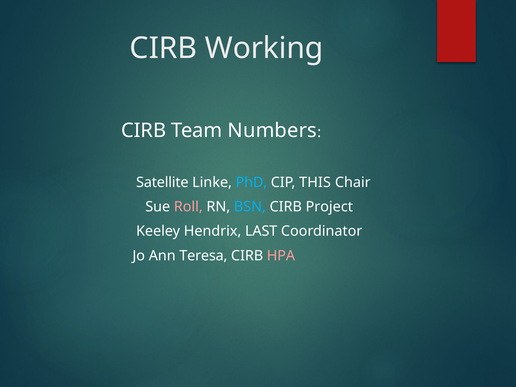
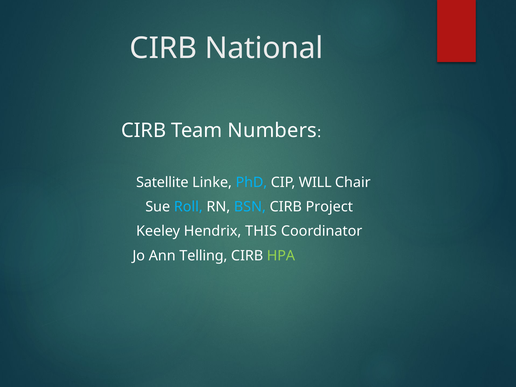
Working: Working -> National (264, 48)
THIS: THIS -> WILL (315, 183)
Roll colour: pink -> light blue (188, 207)
LAST: LAST -> THIS (261, 231)
Teresa: Teresa -> Telling (203, 256)
HPA colour: pink -> light green (281, 256)
